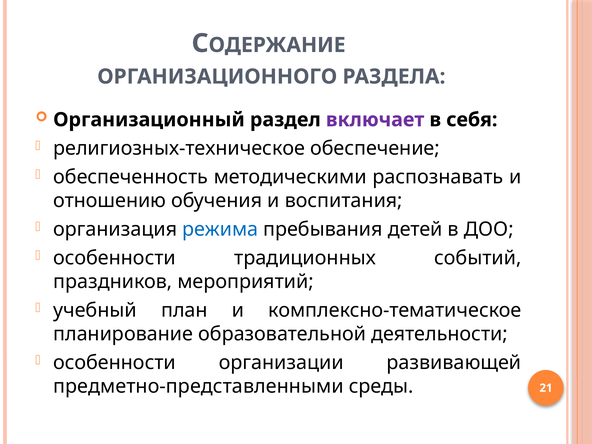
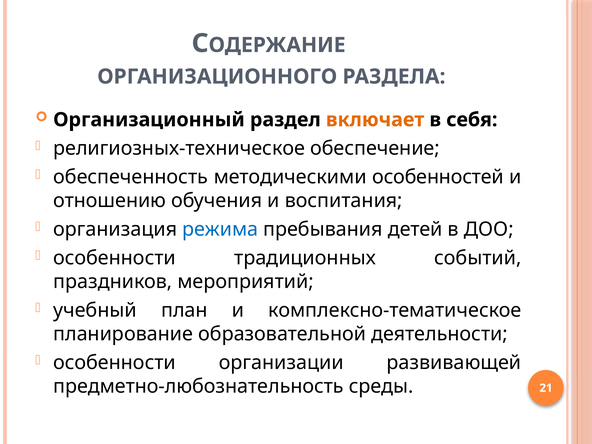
включает colour: purple -> orange (375, 120)
распознавать: распознавать -> особенностей (438, 177)
предметно-представленными: предметно-представленными -> предметно-любознательность (198, 386)
